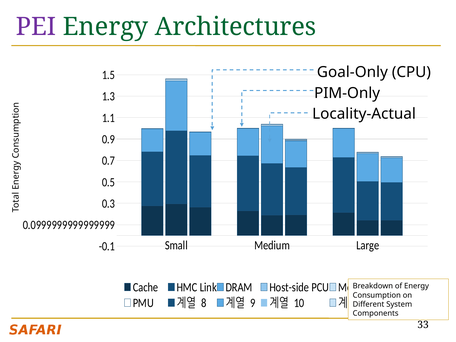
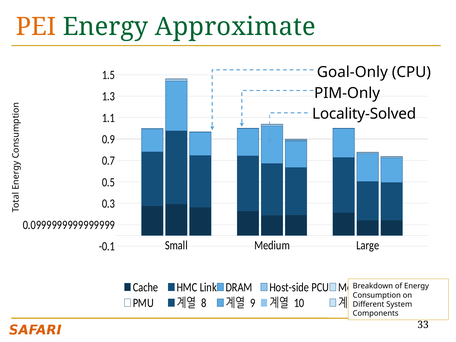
PEI colour: purple -> orange (36, 27)
Architectures: Architectures -> Approximate (235, 27)
Locality-Actual: Locality-Actual -> Locality-Solved (364, 114)
